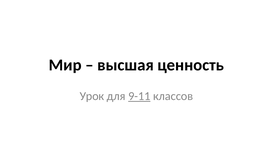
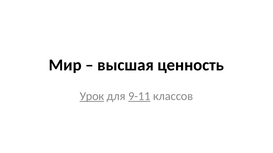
Урок underline: none -> present (92, 97)
